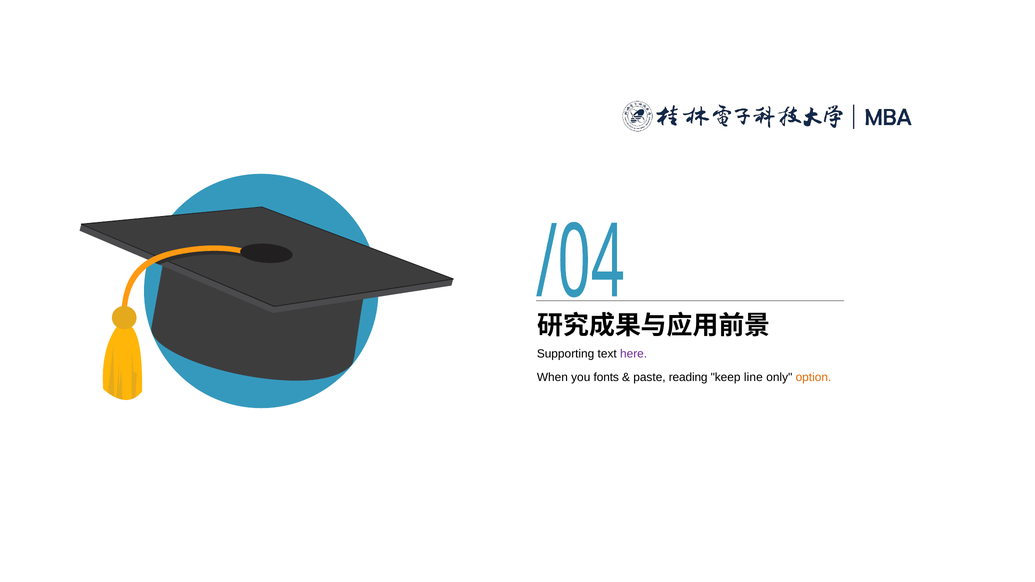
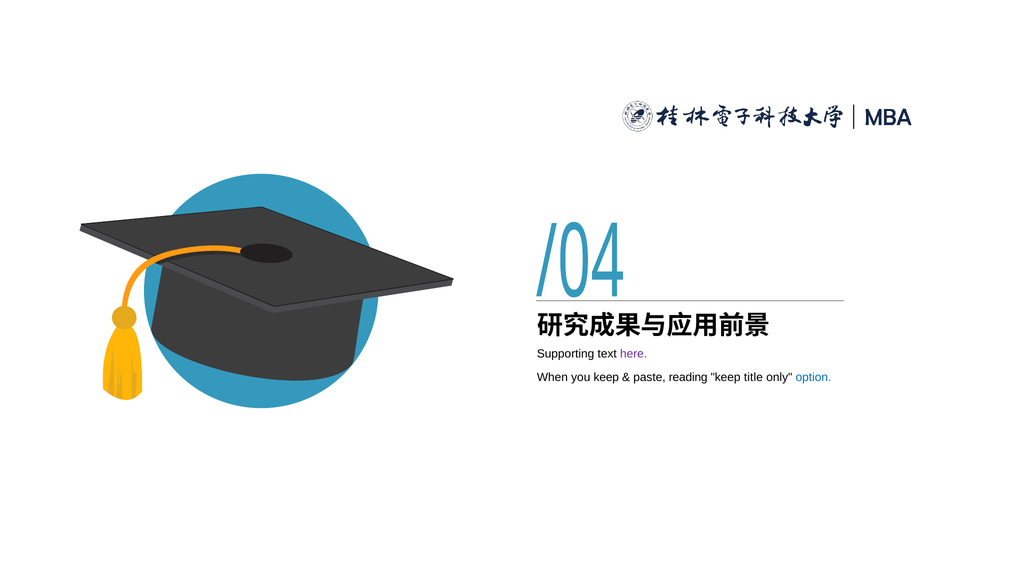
you fonts: fonts -> keep (606, 378)
line: line -> title (753, 378)
option colour: orange -> blue (813, 378)
